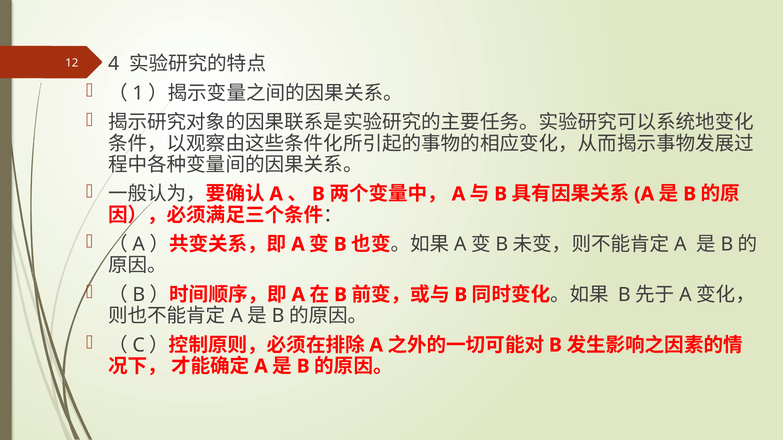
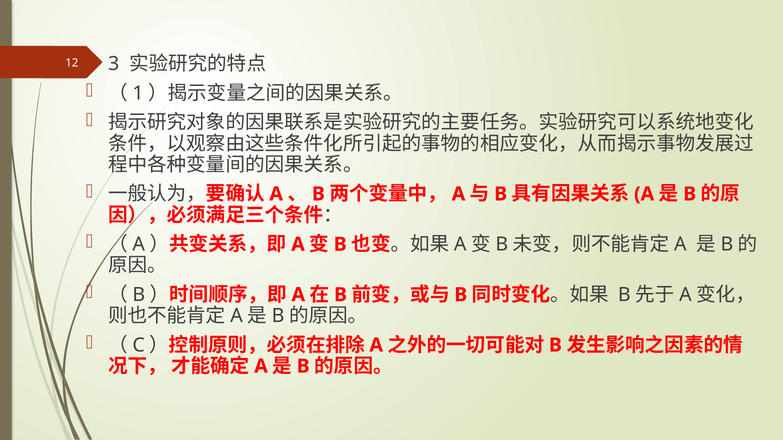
4: 4 -> 3 (114, 64)
